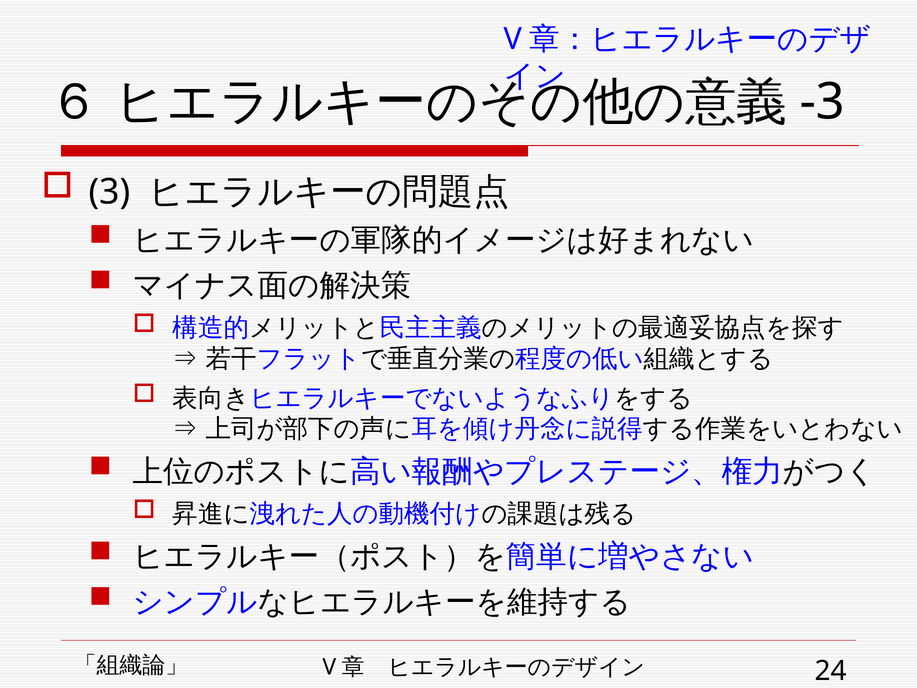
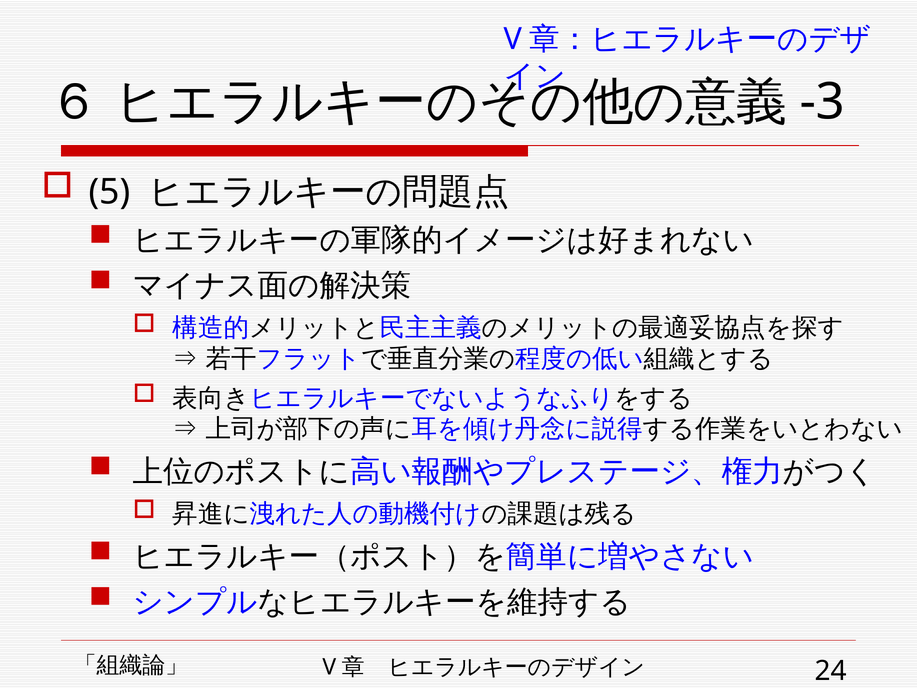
3: 3 -> 5 (110, 192)
